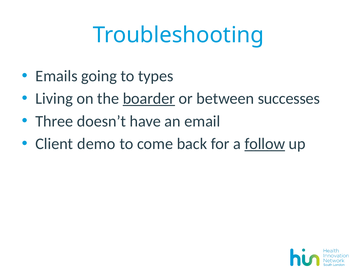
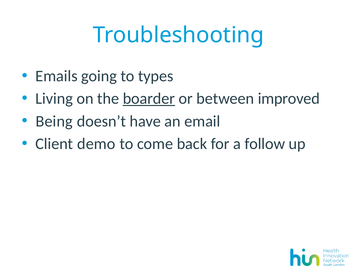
successes: successes -> improved (289, 99)
Three: Three -> Being (54, 121)
follow underline: present -> none (265, 144)
